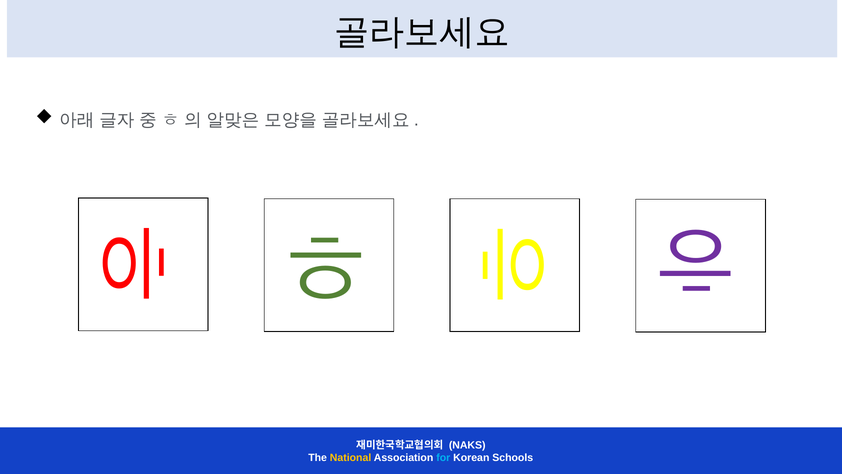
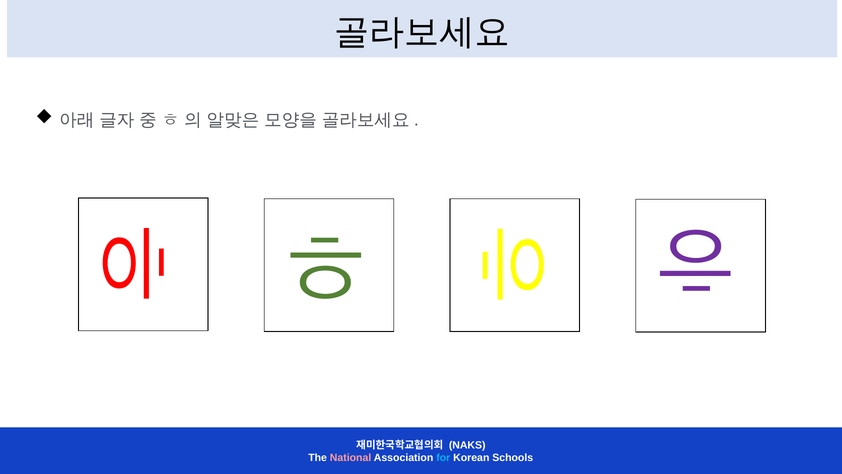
National colour: yellow -> pink (351, 457)
